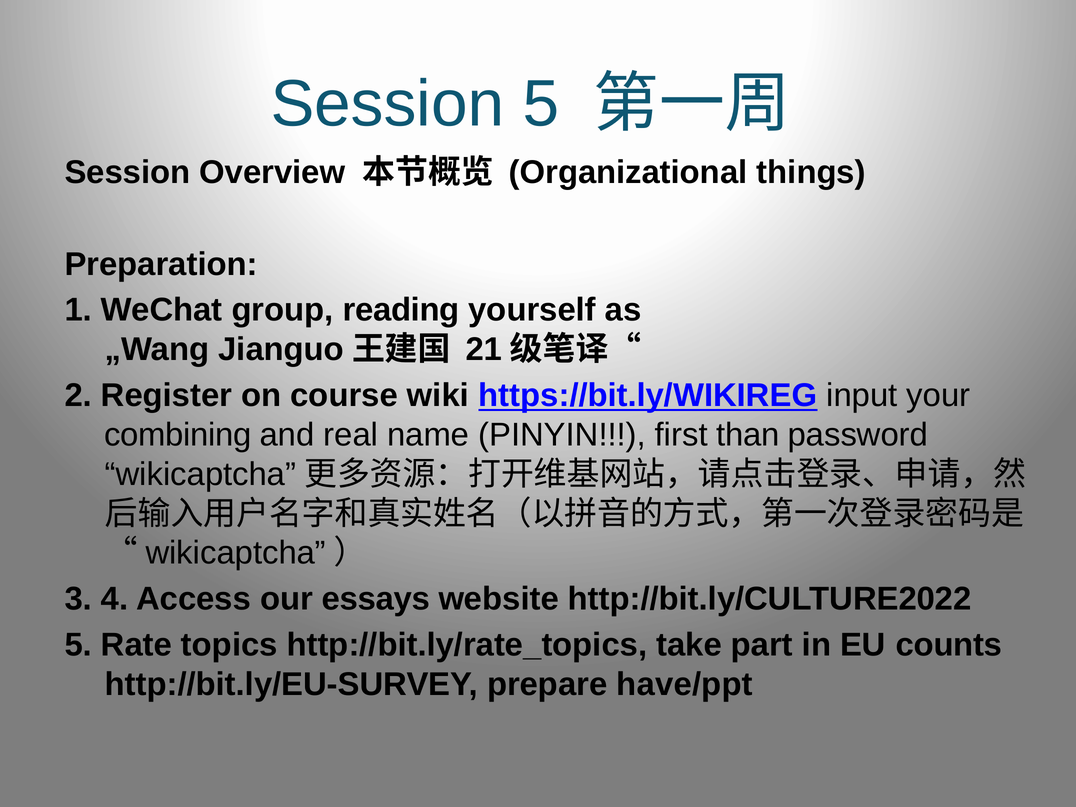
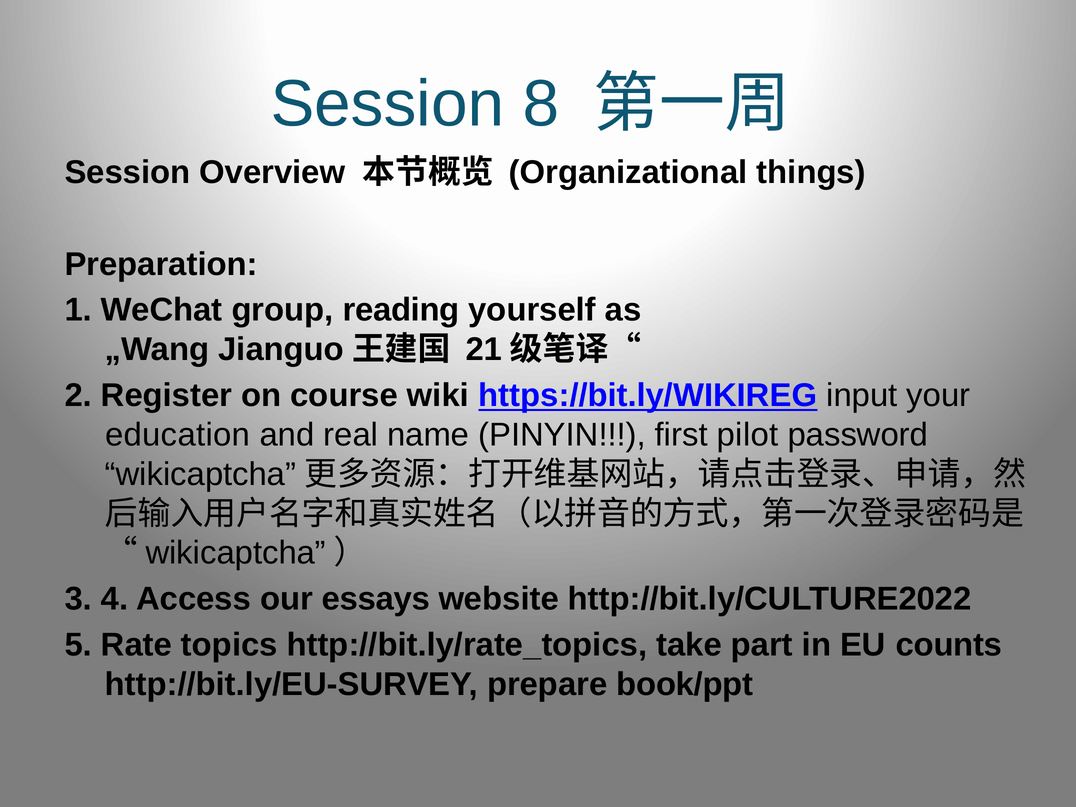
Session 5: 5 -> 8 (541, 104)
combining: combining -> education (178, 435)
than: than -> pilot (748, 435)
have/ppt: have/ppt -> book/ppt (685, 684)
